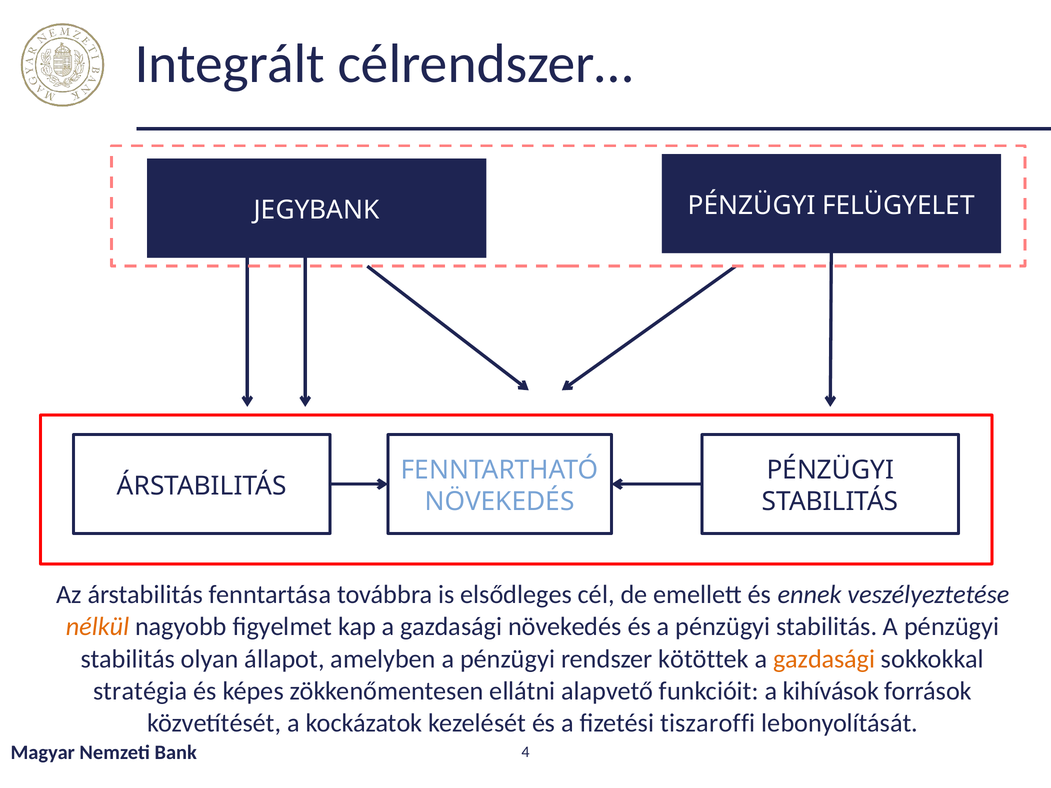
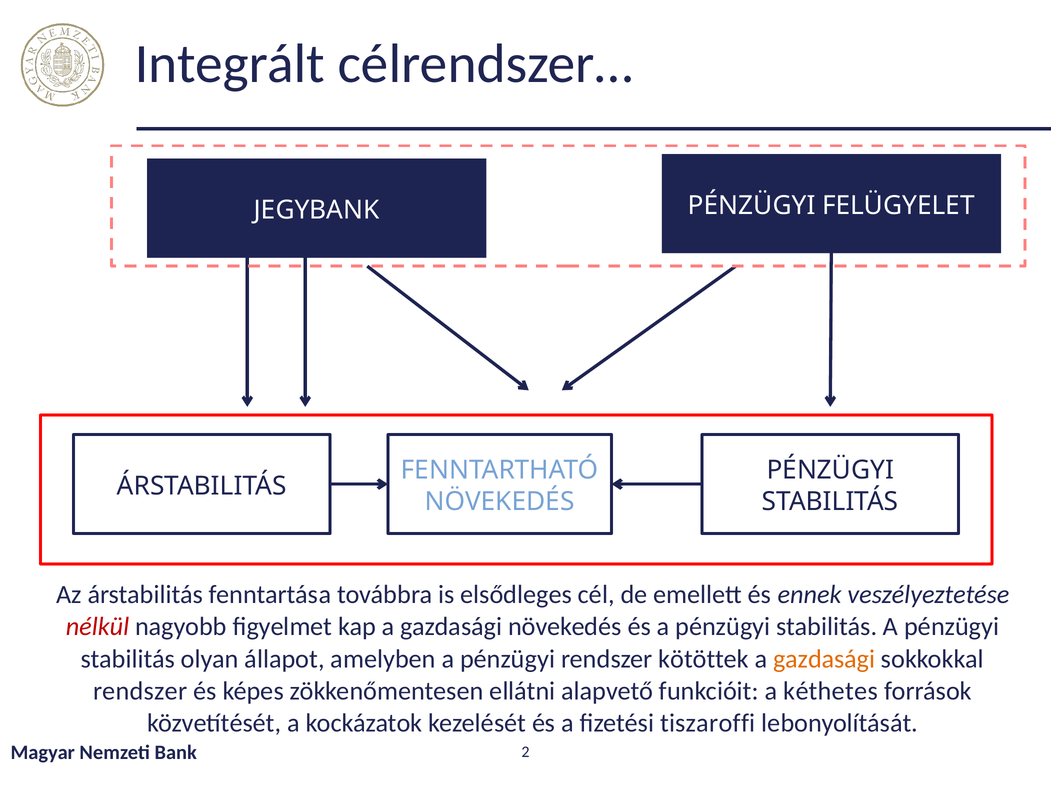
nélkül colour: orange -> red (97, 627)
stratégia: stratégia -> rendszer (140, 691)
kihívások: kihívások -> kéthetes (831, 691)
4: 4 -> 2 (526, 752)
